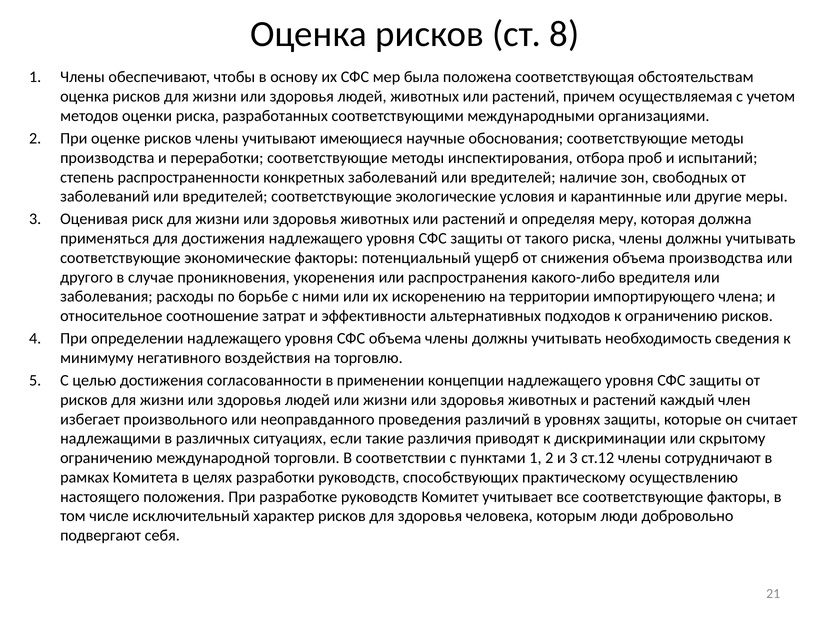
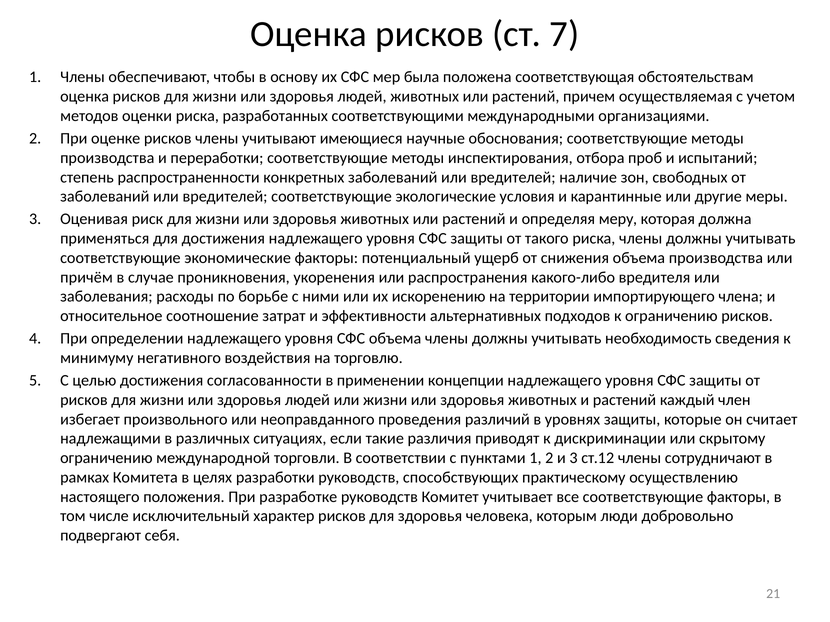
8: 8 -> 7 (564, 34)
другого: другого -> причём (86, 277)
